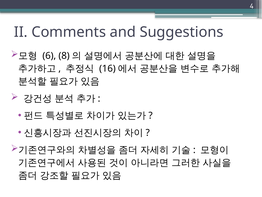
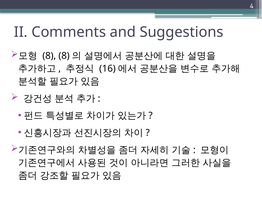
6: 6 -> 8 (49, 56)
